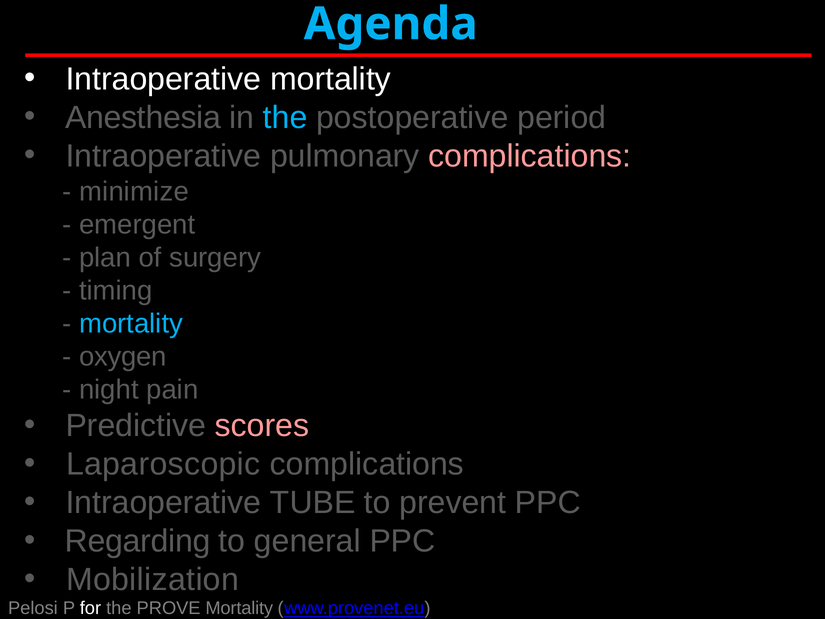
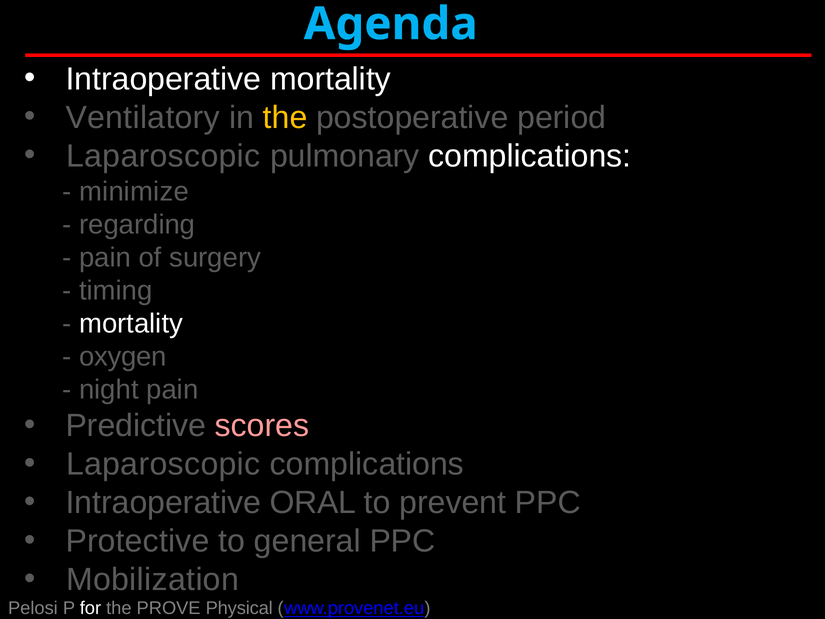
Anesthesia: Anesthesia -> Ventilatory (143, 117)
the colour: light blue -> yellow (285, 117)
Intraoperative: Intraoperative -> Laparoscopic (163, 156)
complications colour: pink -> white (530, 156)
emergent: emergent -> regarding (137, 224)
plan: plan -> pain (105, 257)
mortality colour: light blue -> white (131, 323)
TUBE: TUBE -> ORAL (313, 503)
Regarding: Regarding -> Protective (137, 541)
PROVE Mortality: Mortality -> Physical (239, 608)
